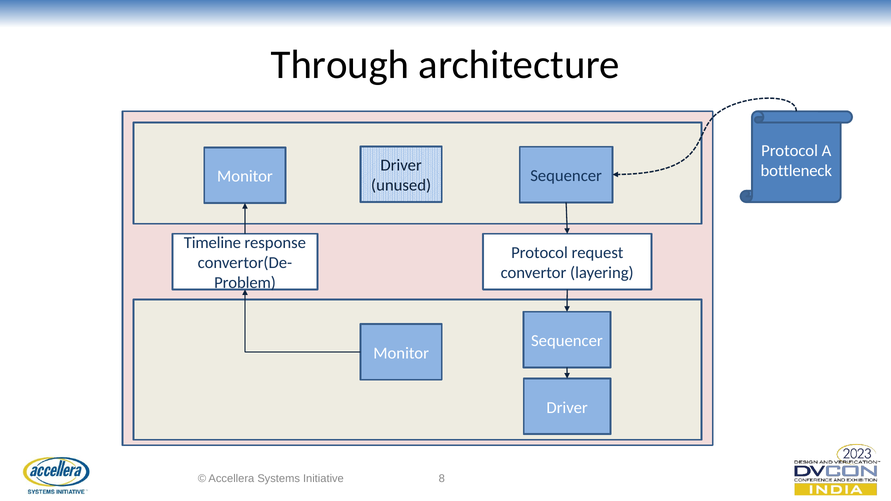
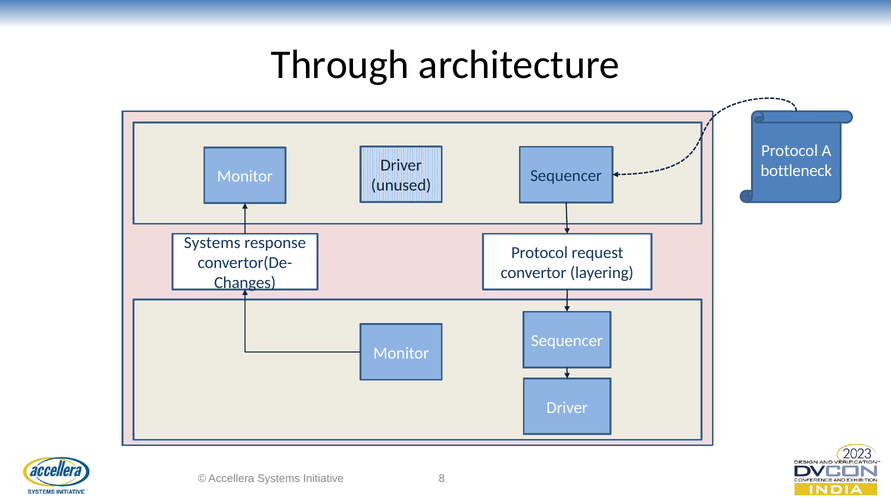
Timeline: Timeline -> Systems (212, 243)
Problem: Problem -> Changes (245, 283)
